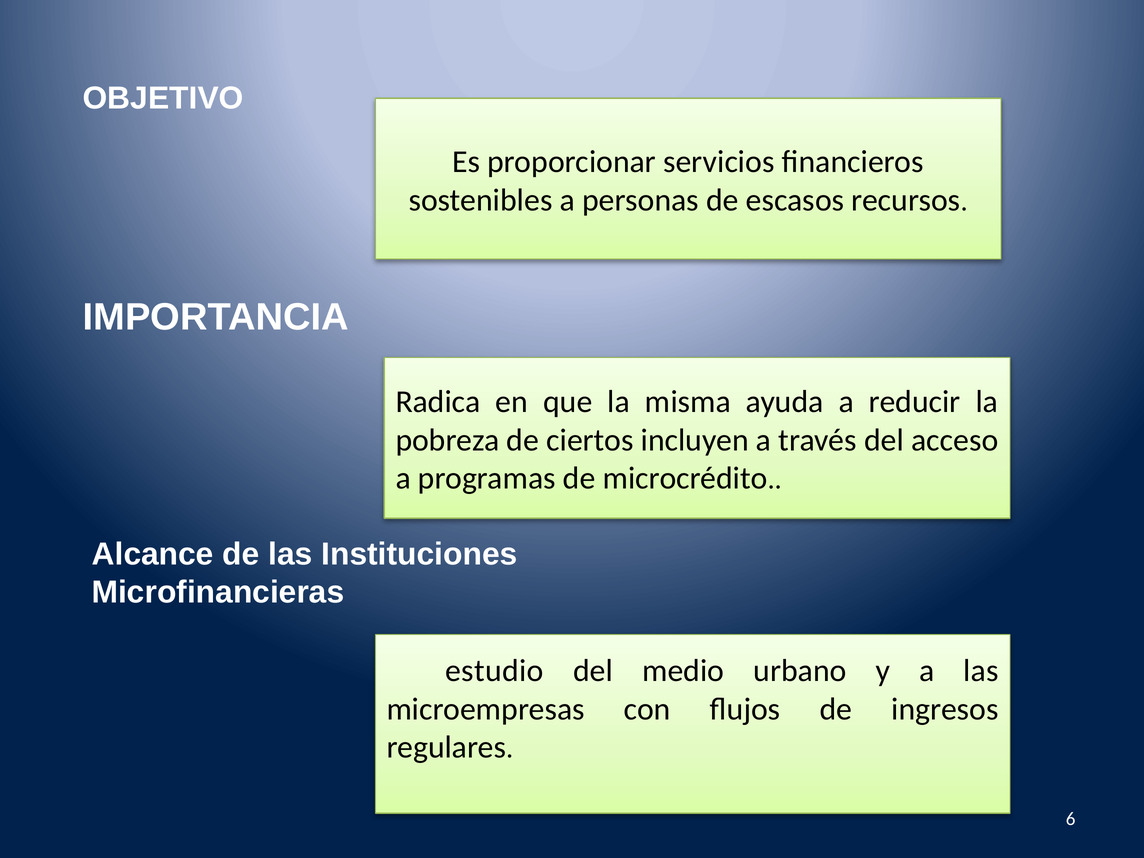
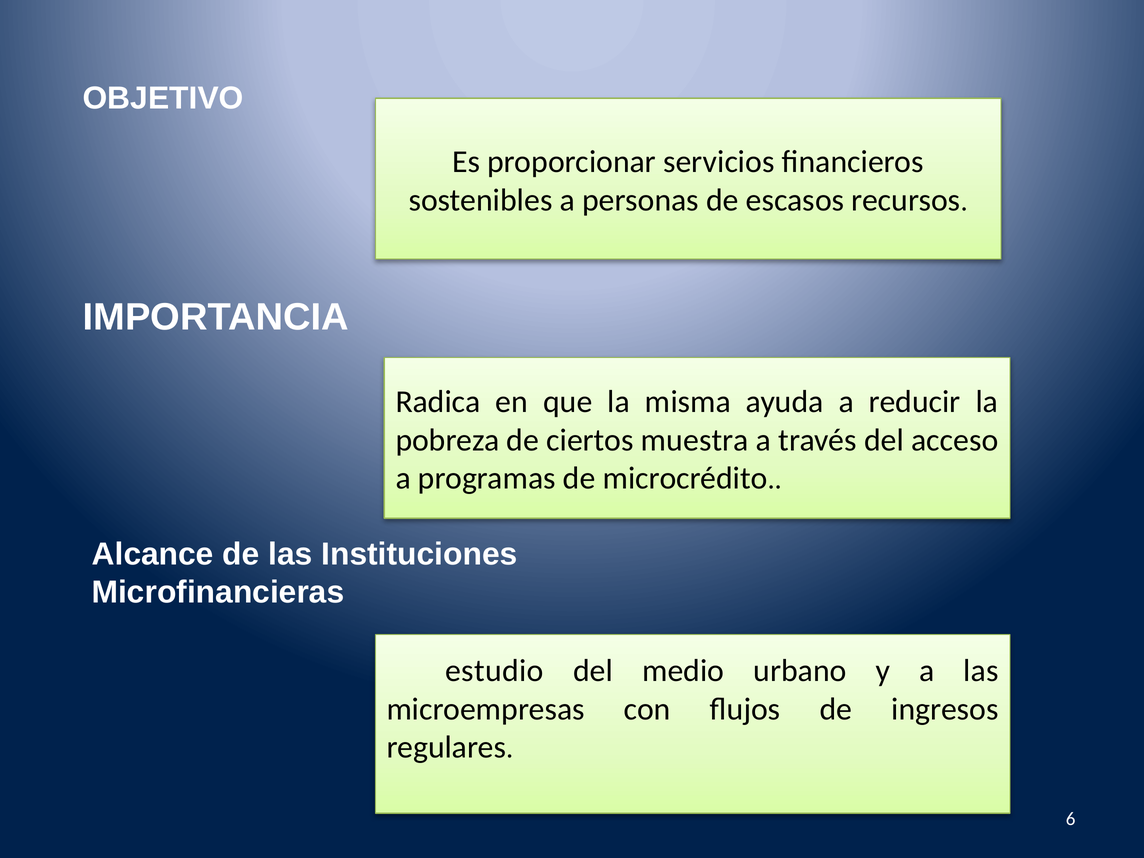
incluyen: incluyen -> muestra (695, 440)
